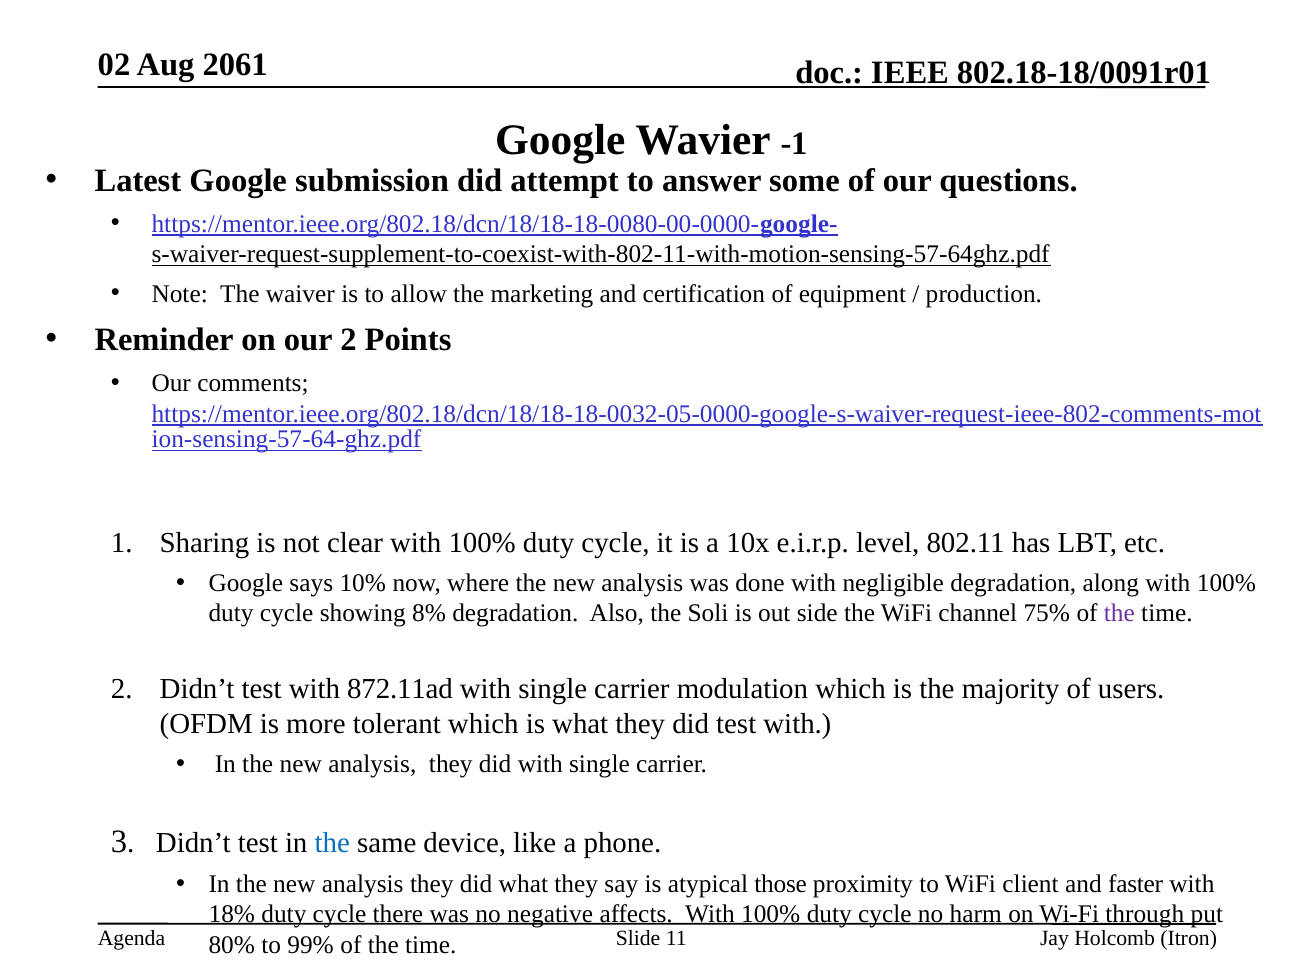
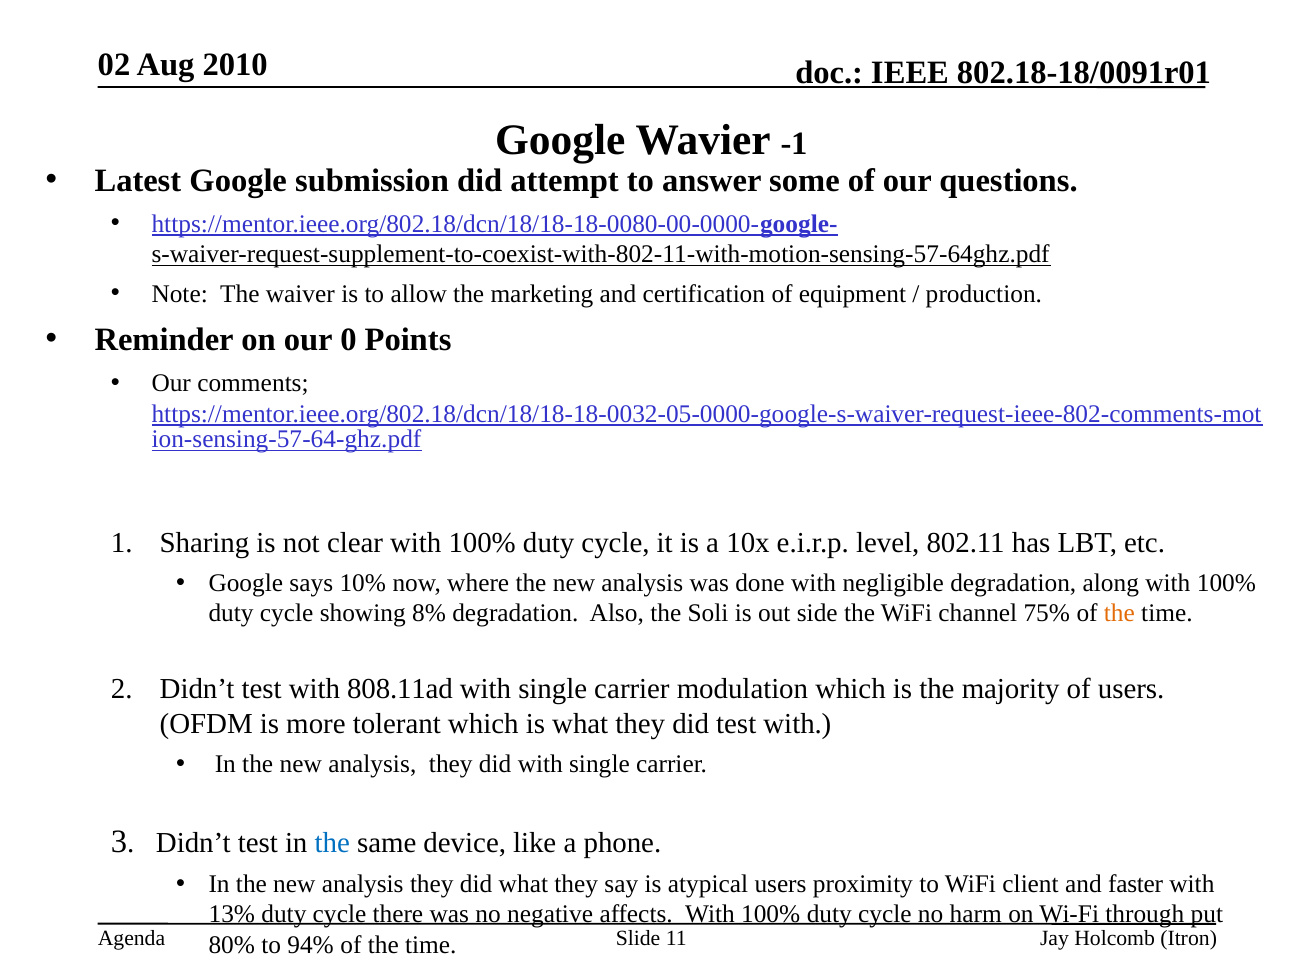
2061: 2061 -> 2010 (235, 65)
our 2: 2 -> 0 (348, 340)
the colour: purple -> orange (1119, 613)
872.11ad: 872.11ad -> 808.11ad (400, 688)
atypical those: those -> users (781, 883)
18%: 18% -> 13% (232, 914)
99%: 99% -> 94% (311, 944)
